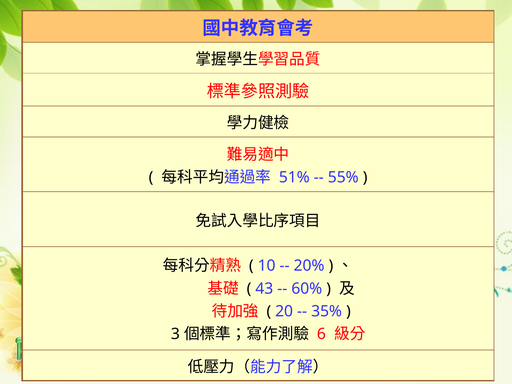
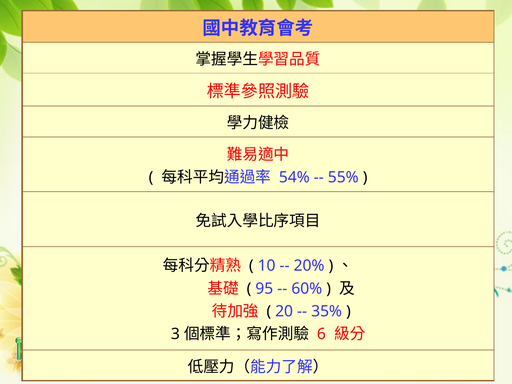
51%: 51% -> 54% (294, 177)
43: 43 -> 95 (264, 289)
